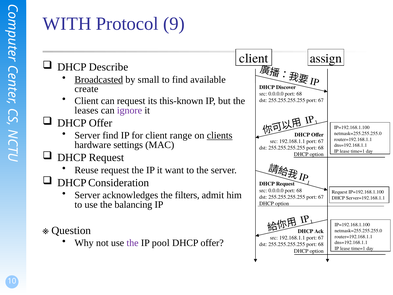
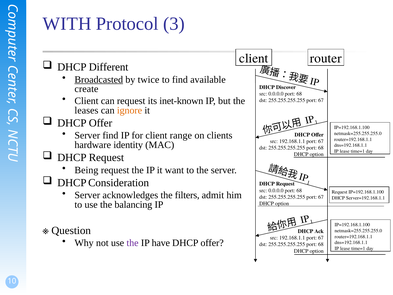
9: 9 -> 3 (174, 24)
assign: assign -> router (326, 58)
Describe: Describe -> Different (109, 67)
small: small -> twice (149, 79)
this-known: this-known -> inet-known (181, 101)
ignore colour: purple -> orange (130, 110)
clients underline: present -> none (220, 135)
settings: settings -> identity (128, 145)
Reuse: Reuse -> Being (86, 170)
pool: pool -> have (161, 243)
